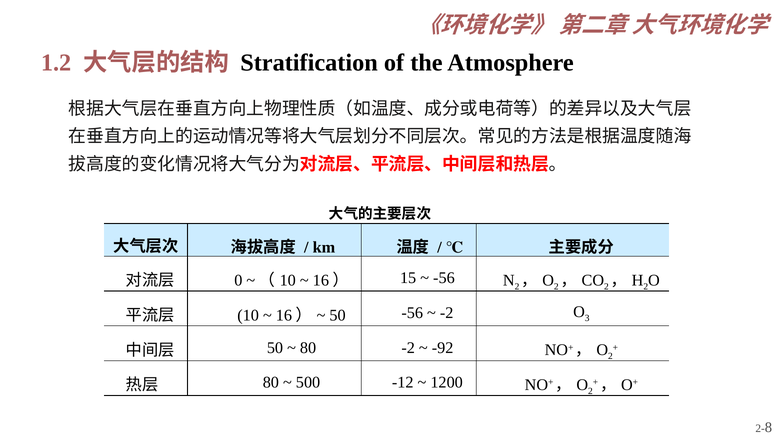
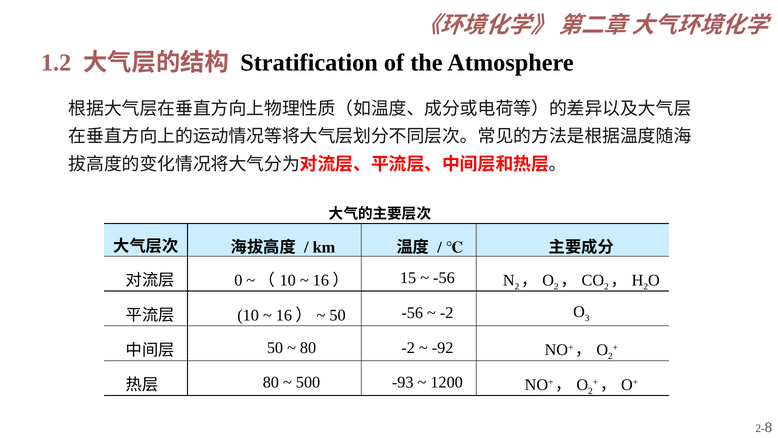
-12: -12 -> -93 (403, 382)
